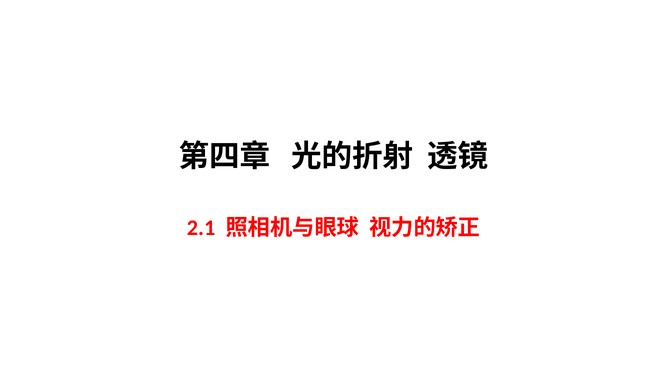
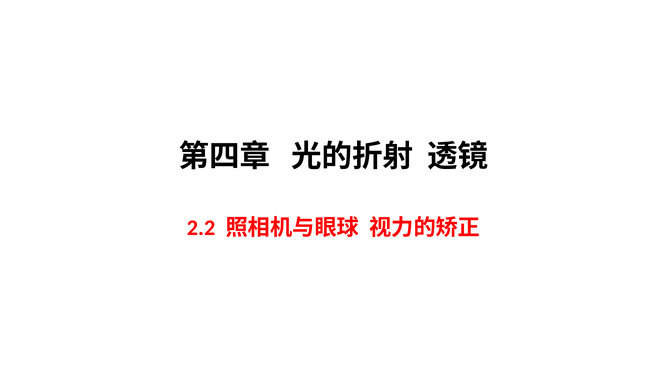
2.1: 2.1 -> 2.2 (201, 228)
